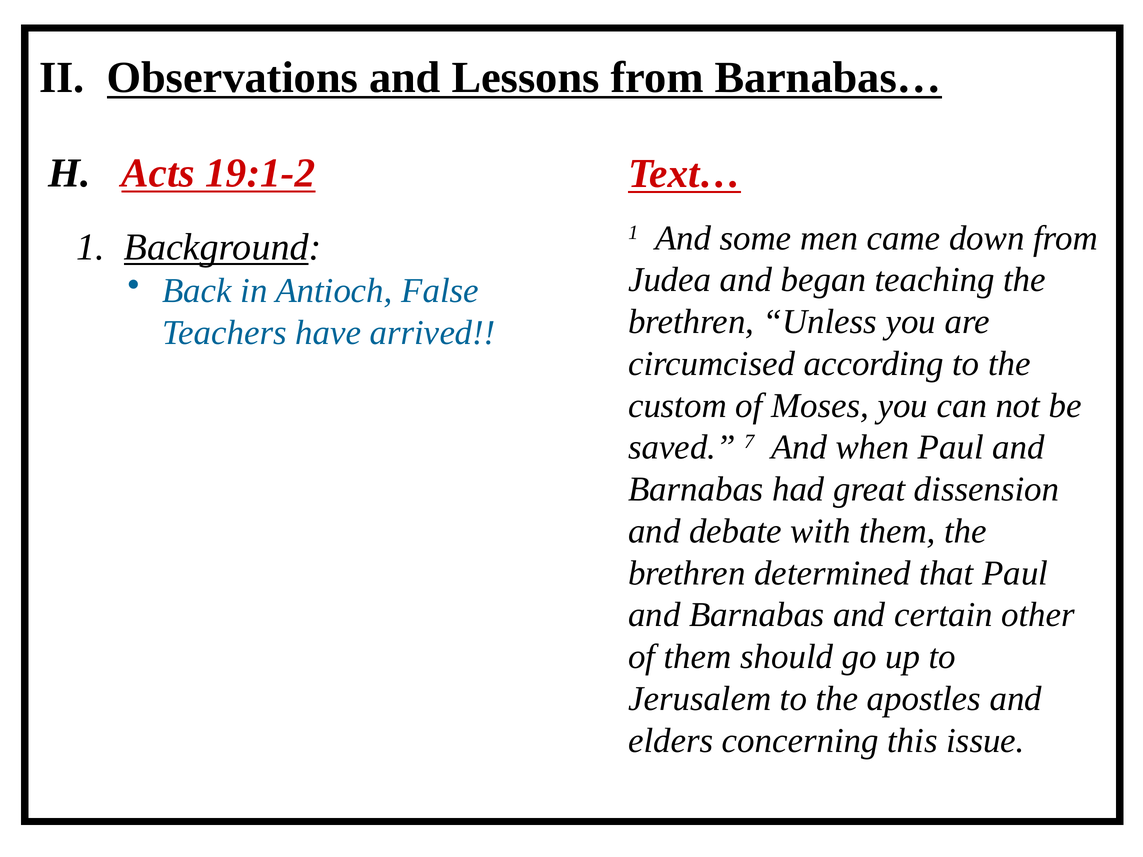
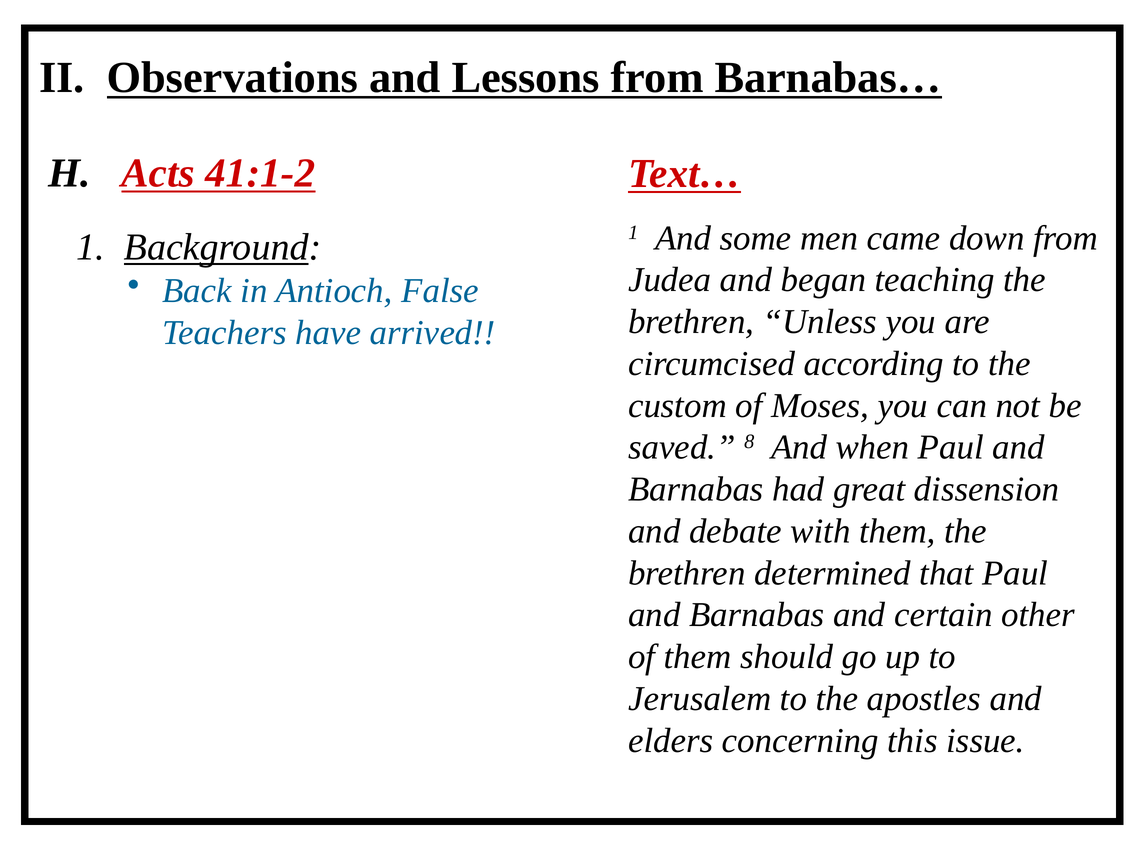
19:1-2: 19:1-2 -> 41:1-2 (260, 173)
7: 7 -> 8 (749, 442)
